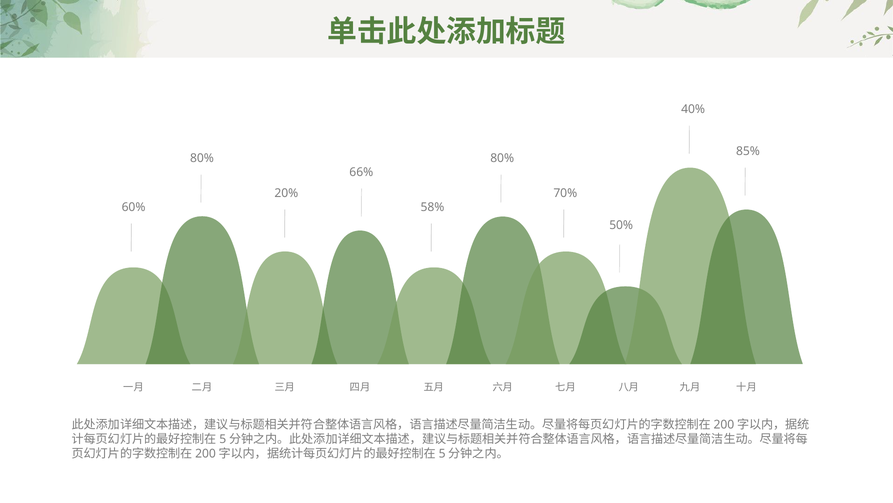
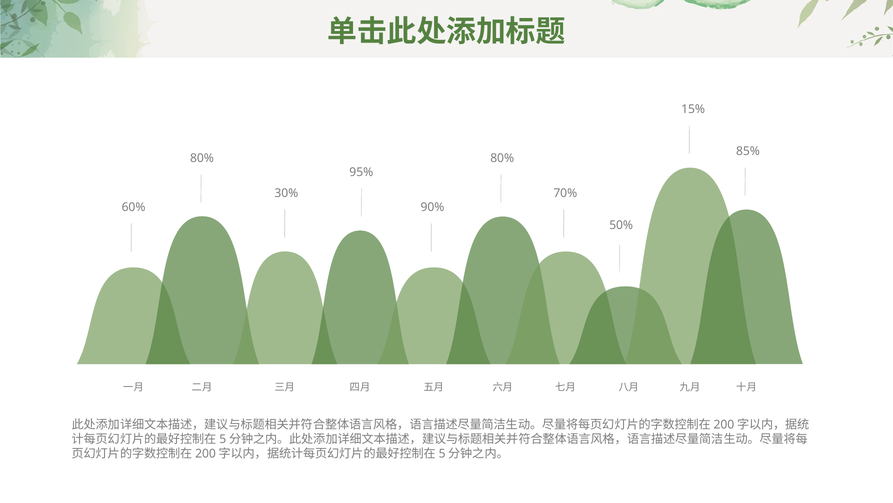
40%: 40% -> 15% (693, 109)
66%: 66% -> 95% (361, 172)
20%: 20% -> 30% (286, 193)
58%: 58% -> 90% (432, 207)
